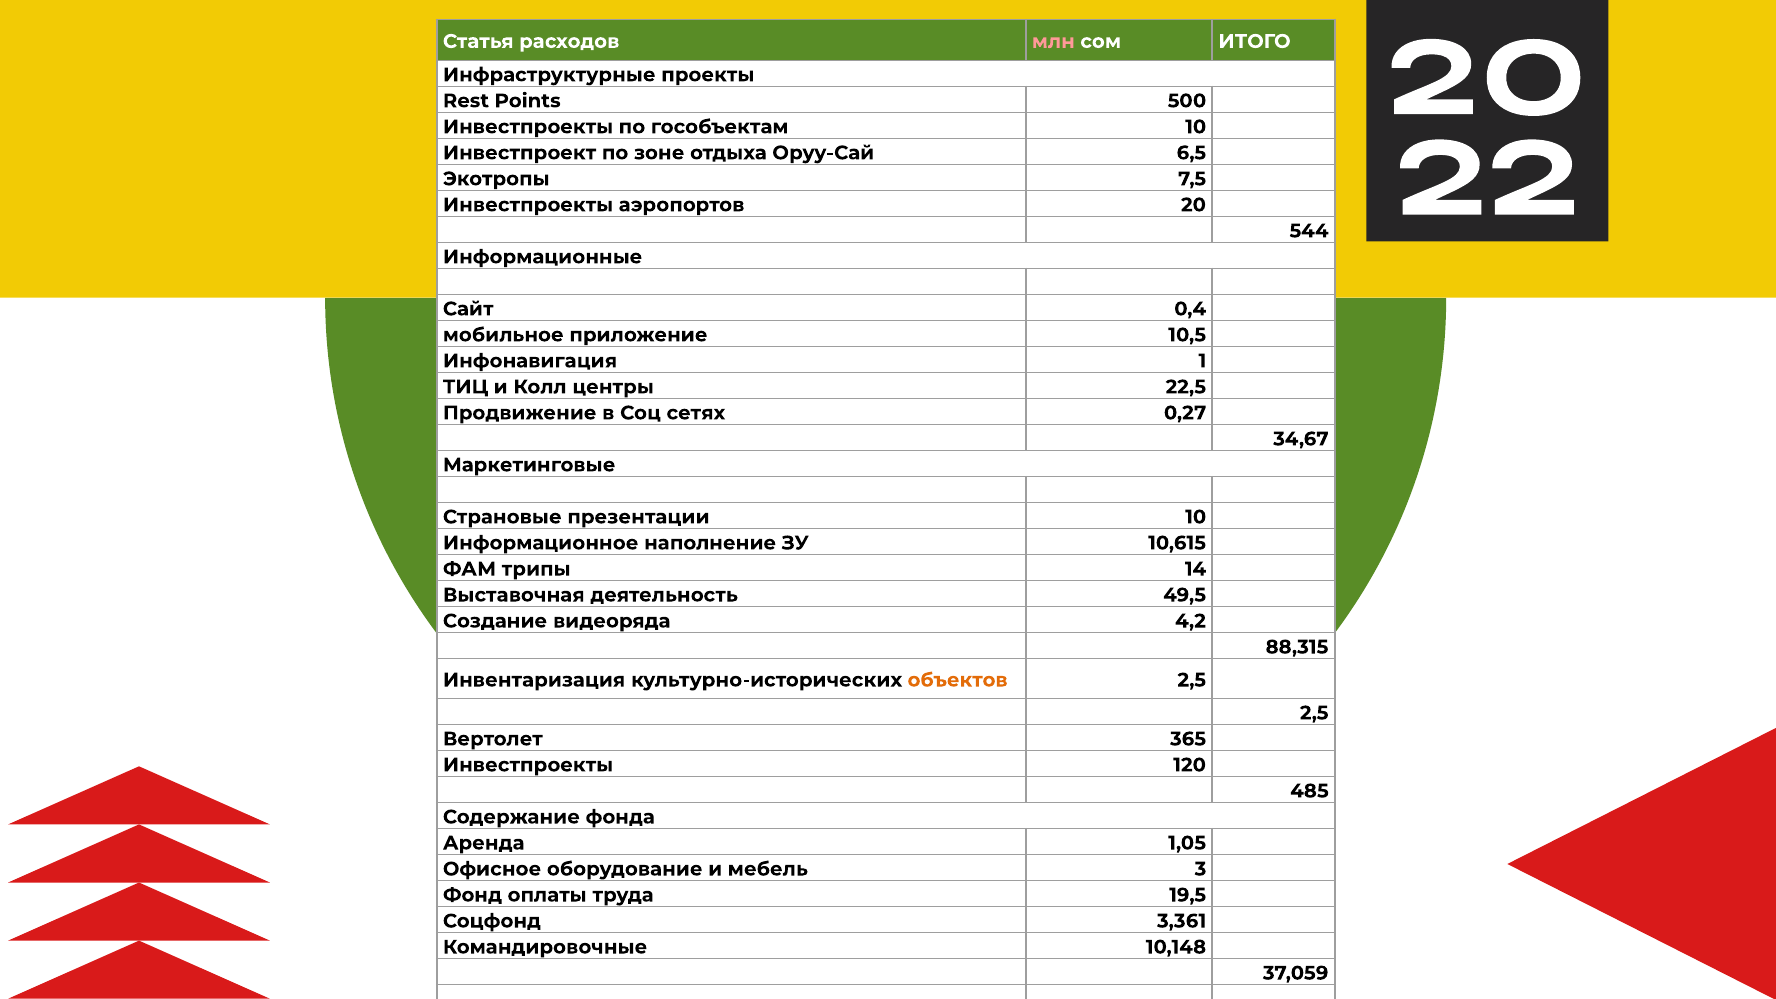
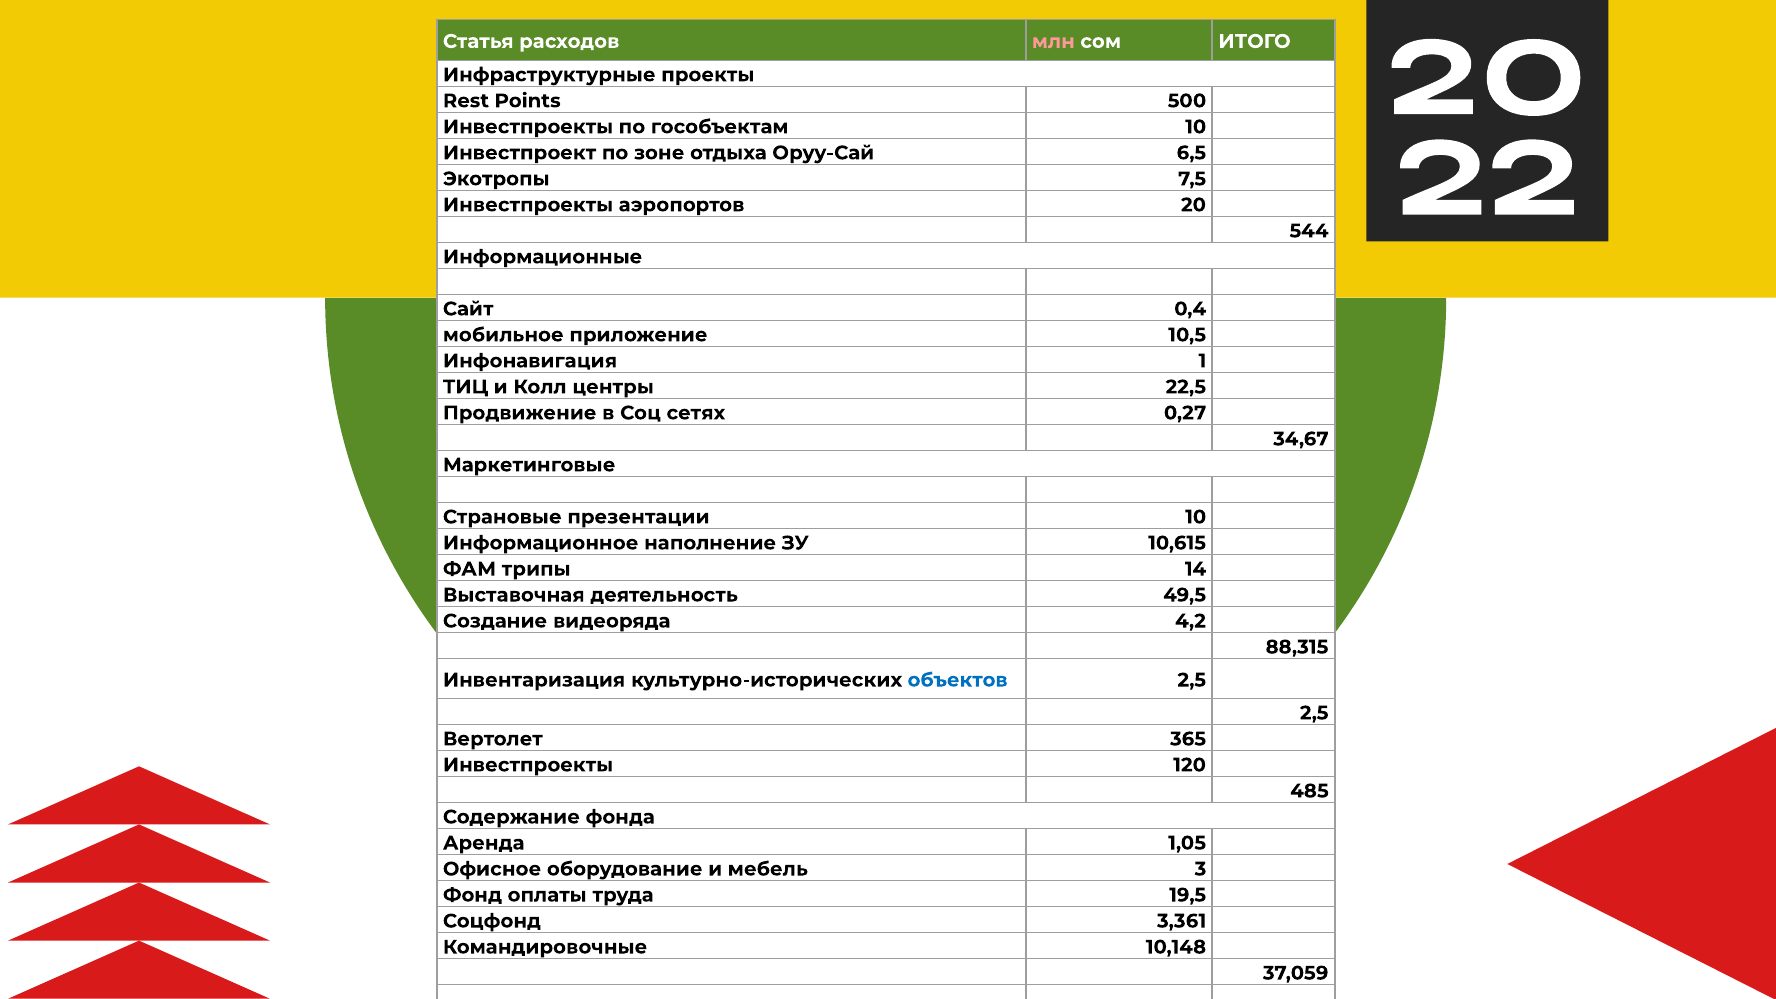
объектов colour: orange -> blue (958, 680)
